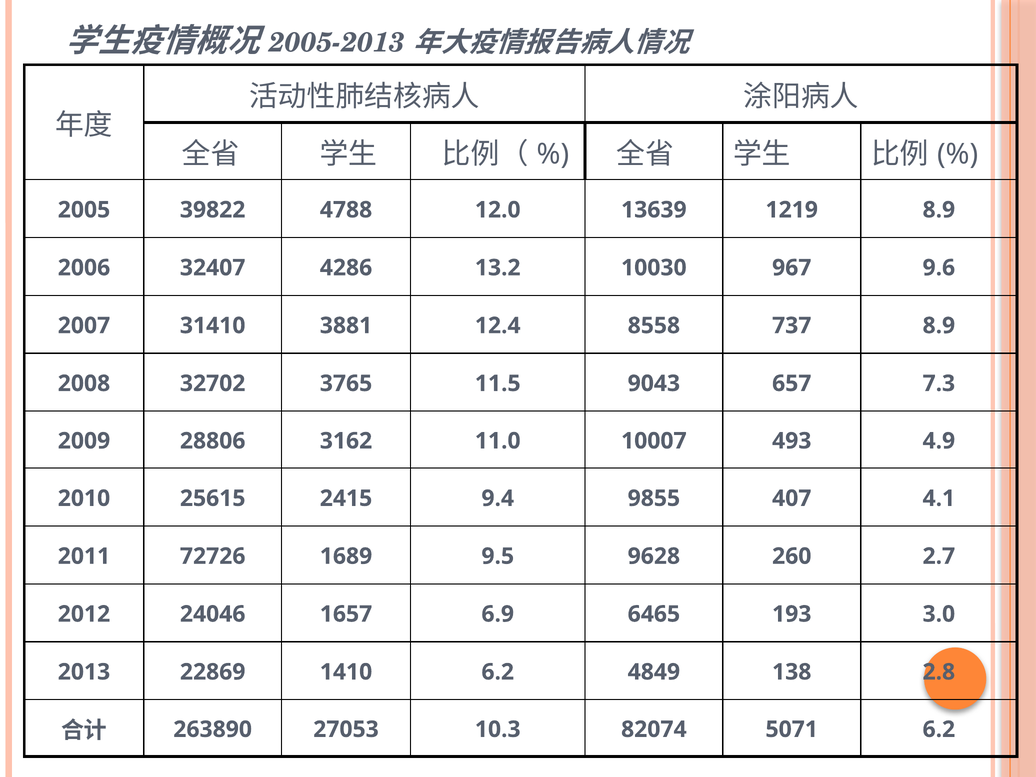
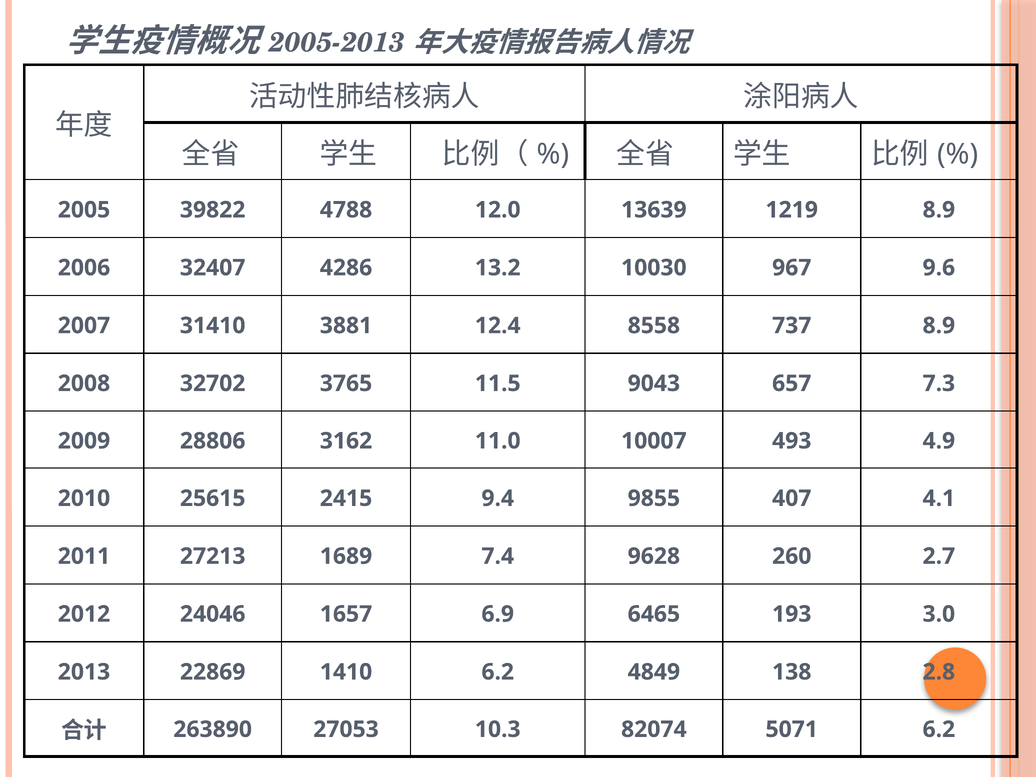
72726: 72726 -> 27213 (213, 556)
9.5: 9.5 -> 7.4 (498, 556)
